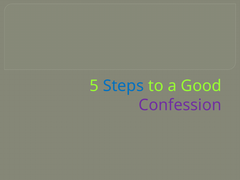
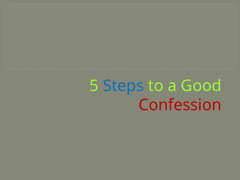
Confession colour: purple -> red (180, 105)
